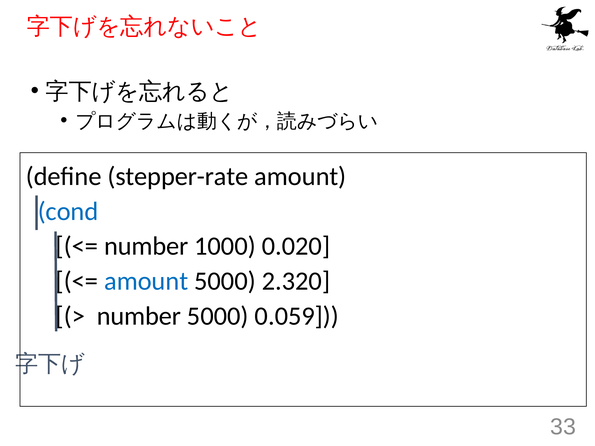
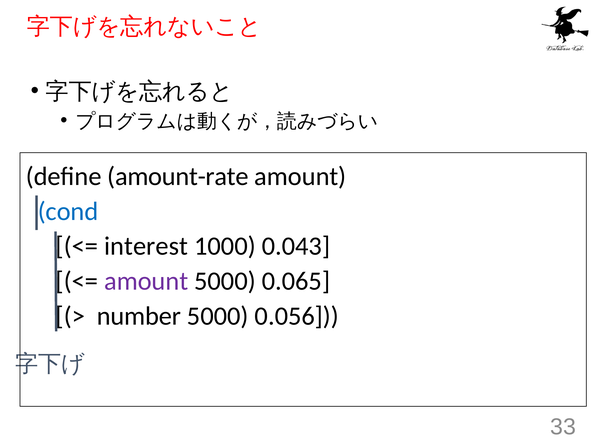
stepper-rate: stepper-rate -> amount-rate (178, 177)
number: number -> interest (146, 246)
0.020: 0.020 -> 0.043 (296, 246)
amount colour: blue -> purple (146, 281)
2.320: 2.320 -> 0.065 (296, 281)
0.059: 0.059 -> 0.056 (297, 316)
